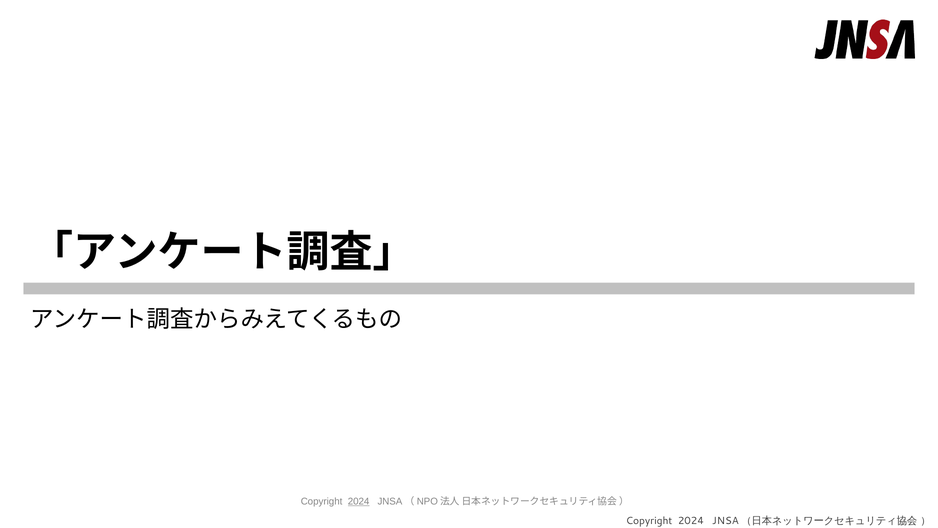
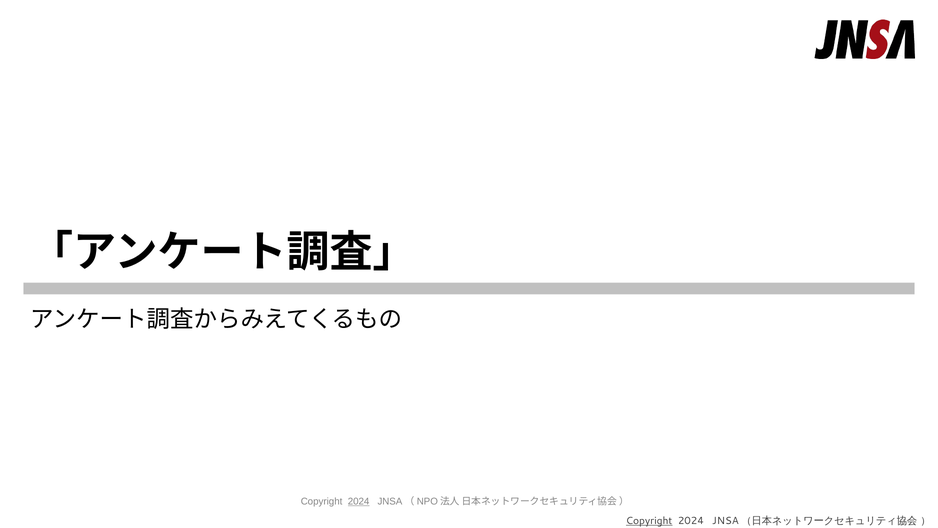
Copyright underline: none -> present (649, 520)
